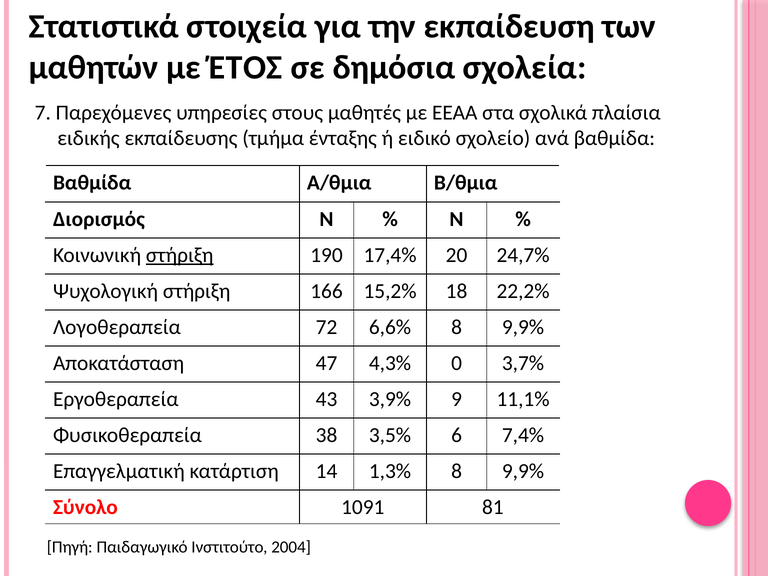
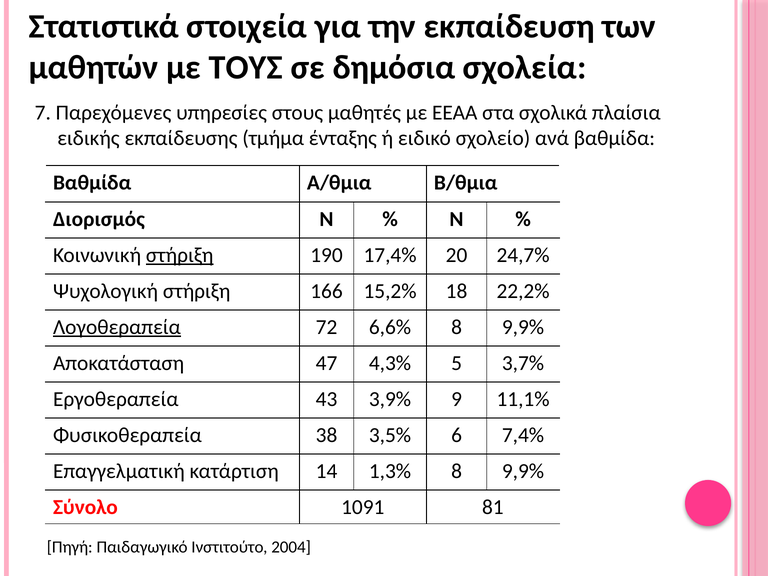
ΈΤΟΣ: ΈΤΟΣ -> ΤΟΥΣ (246, 68)
Λογοθεραπεία underline: none -> present (117, 327)
0: 0 -> 5 (457, 363)
